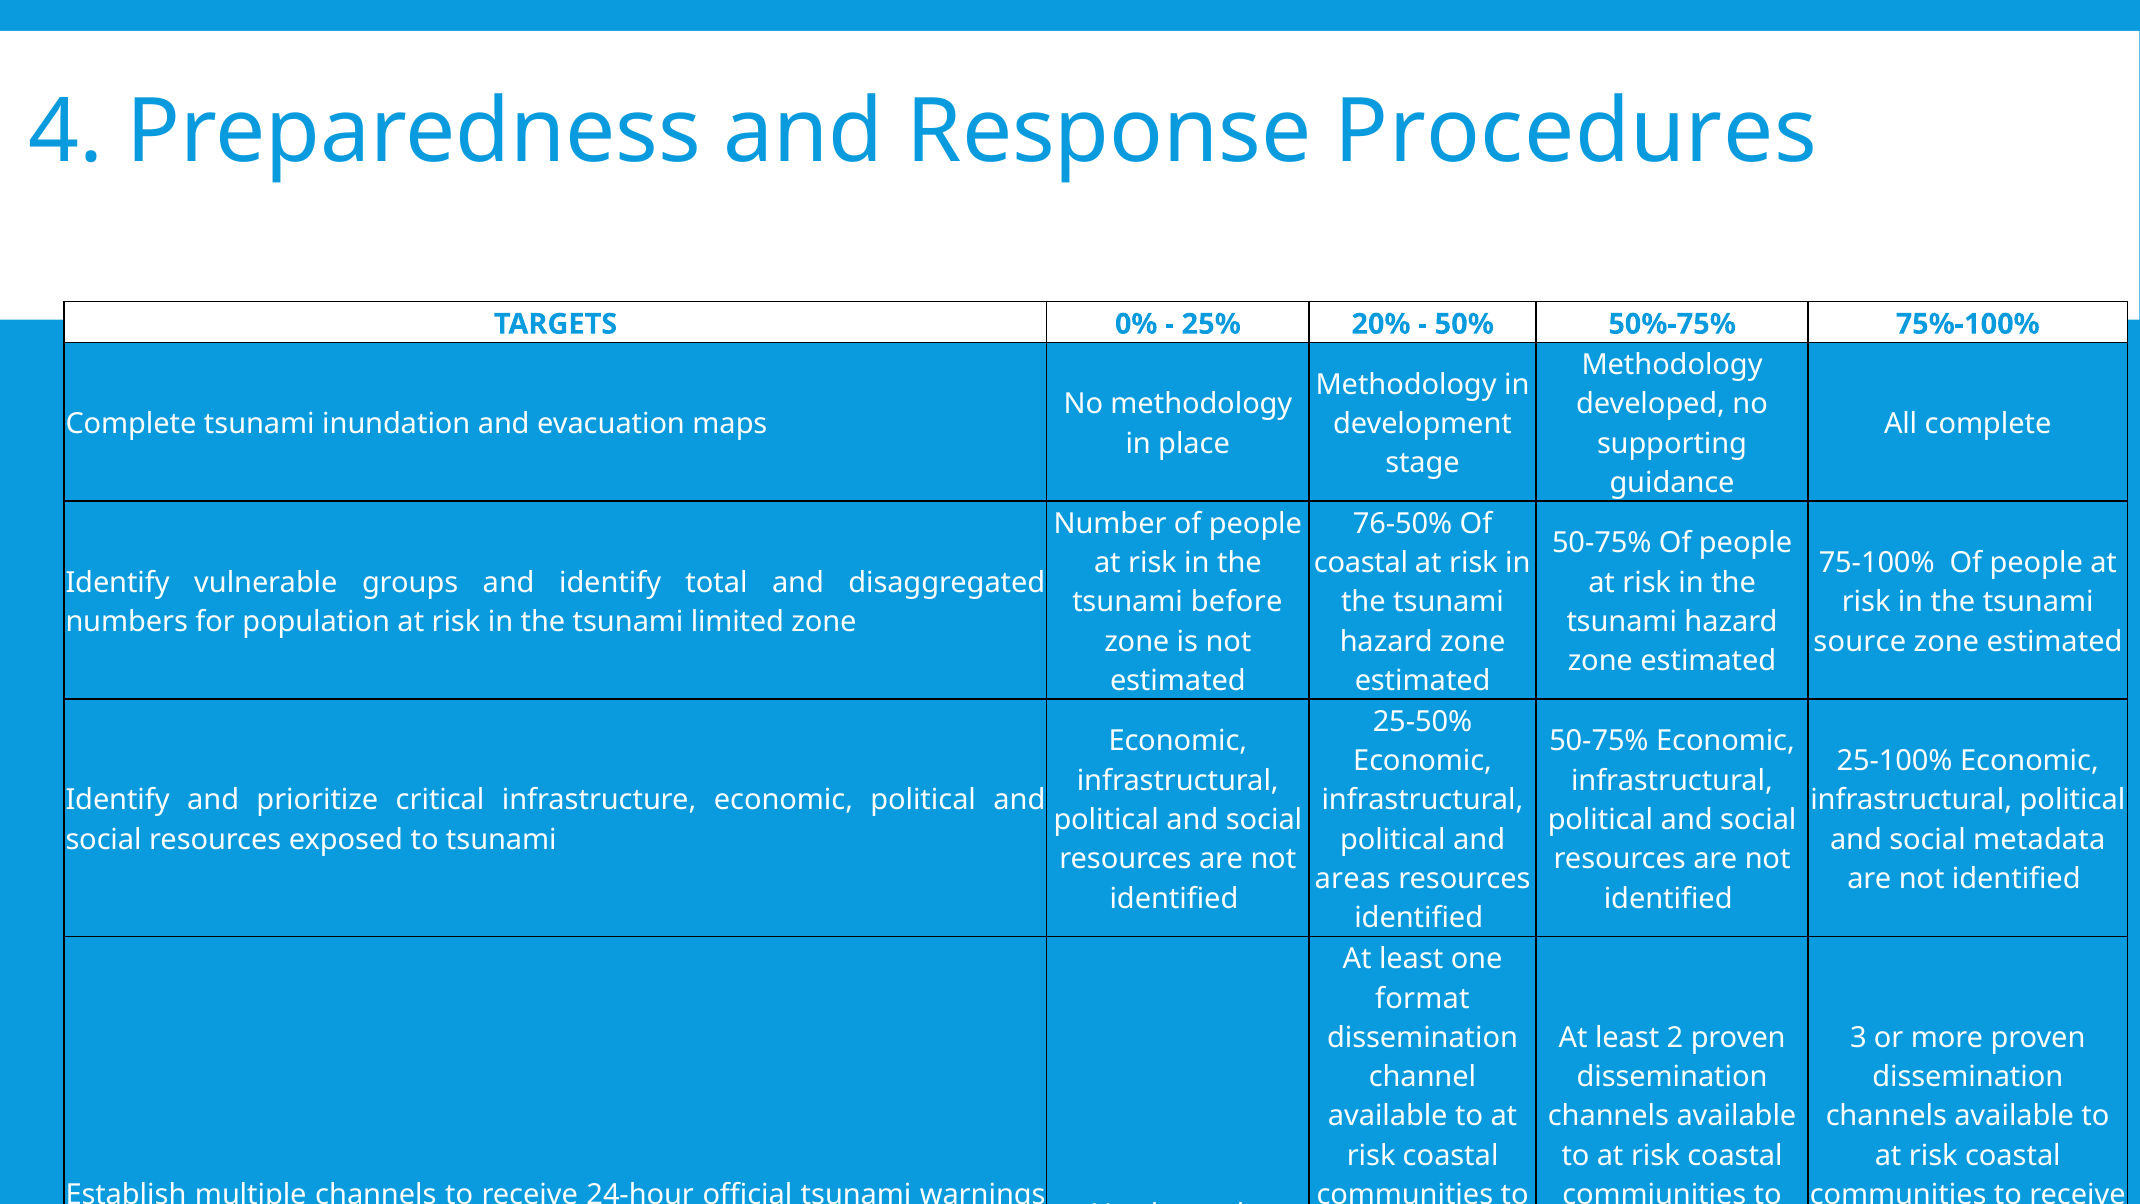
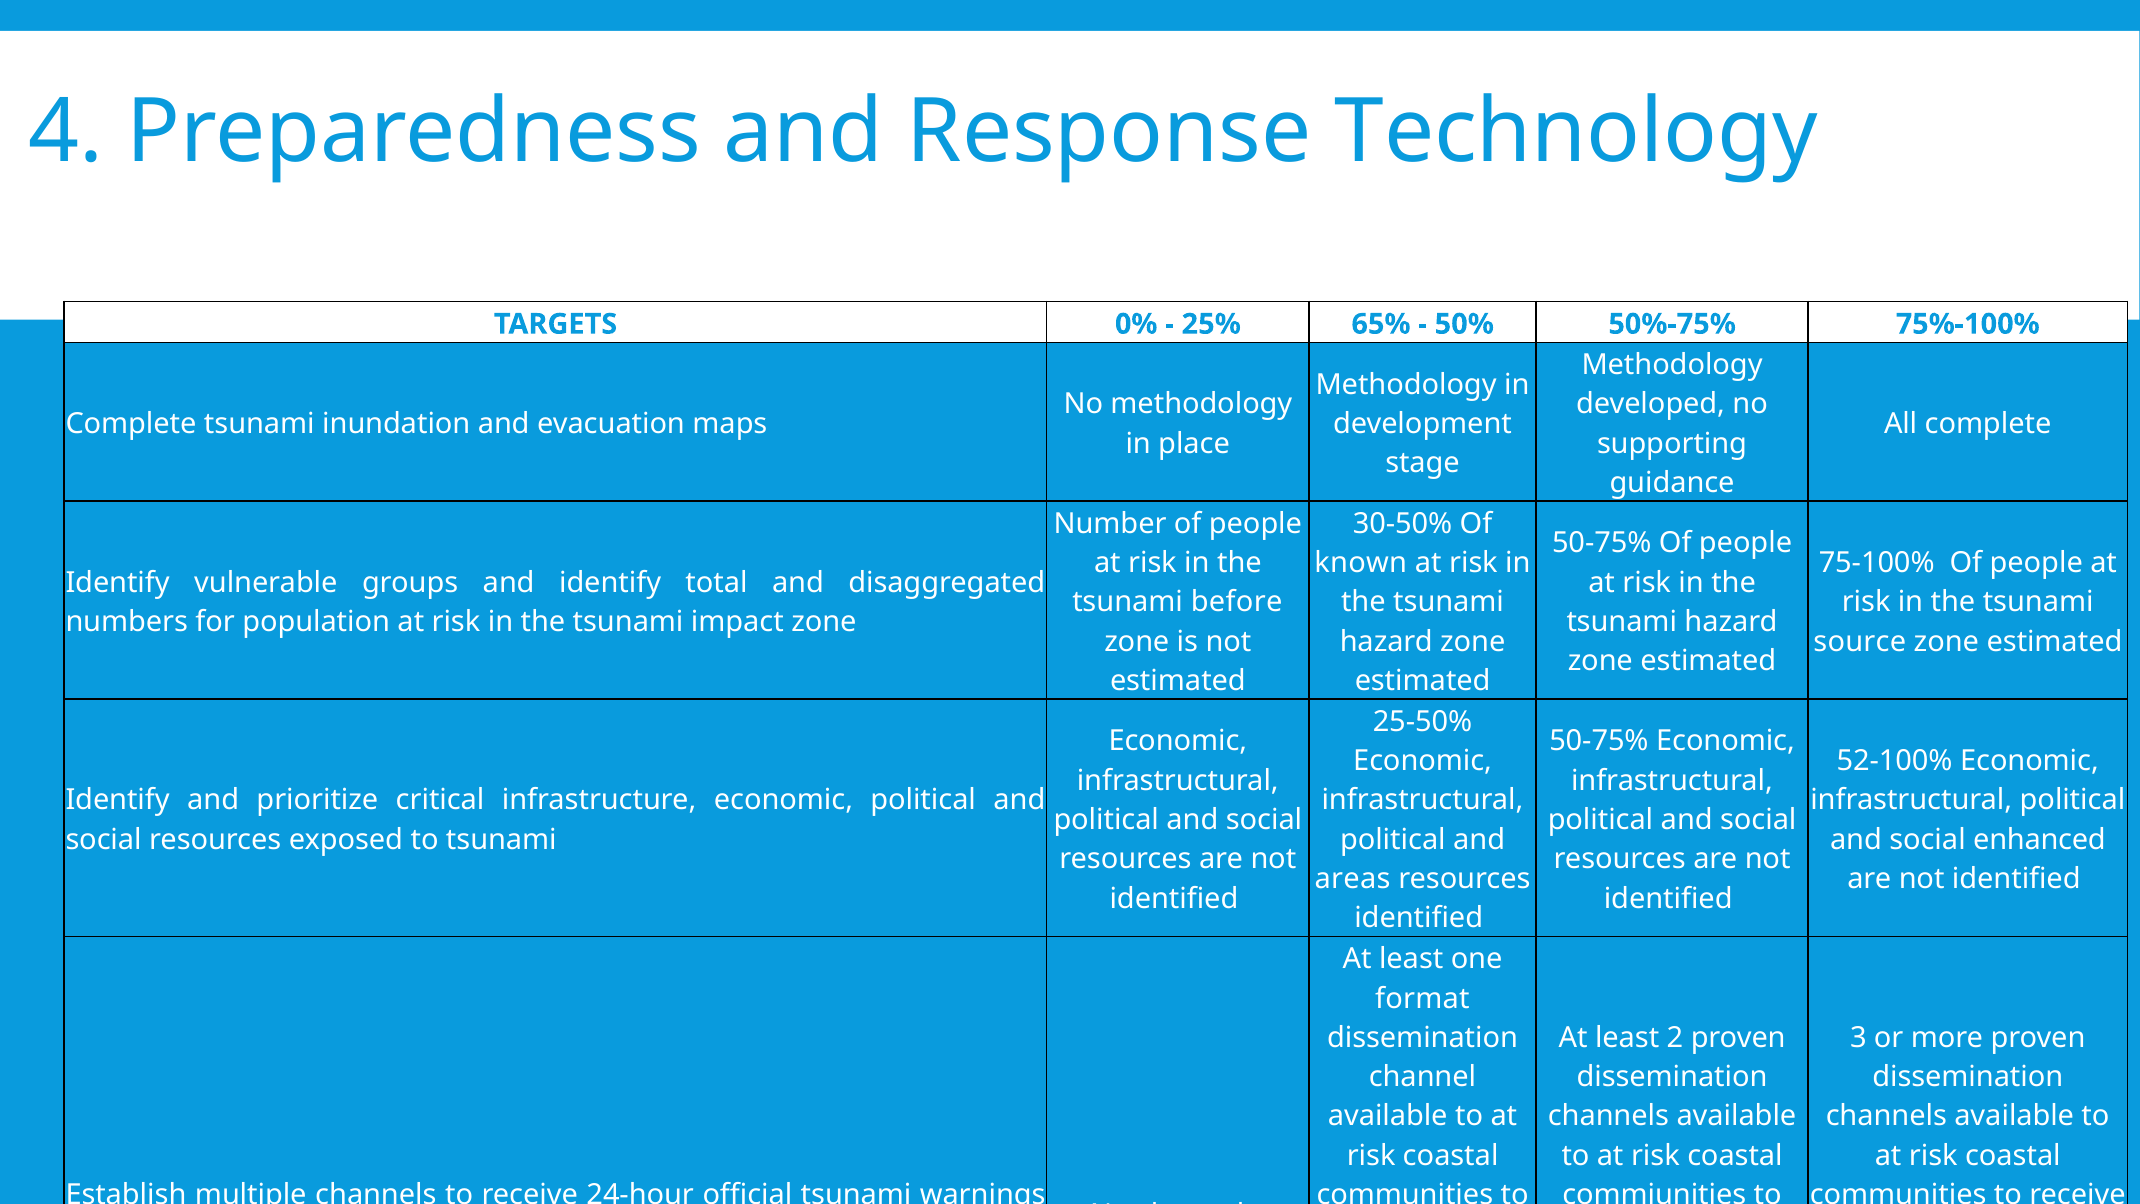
Procedures: Procedures -> Technology (1576, 133)
20%: 20% -> 65% (1381, 324)
76-50%: 76-50% -> 30-50% (1403, 524)
coastal: coastal -> known (1361, 563)
limited: limited -> impact (737, 622)
25-100%: 25-100% -> 52-100% (1895, 761)
metadata: metadata -> enhanced (2039, 839)
